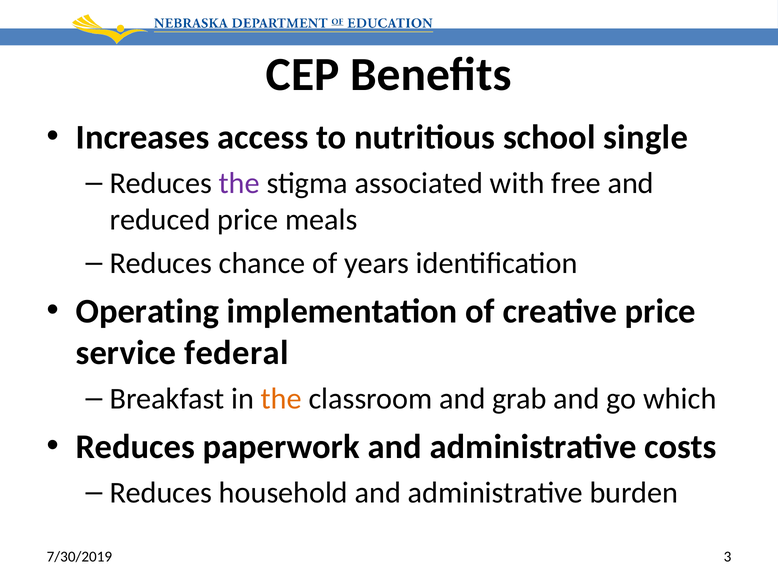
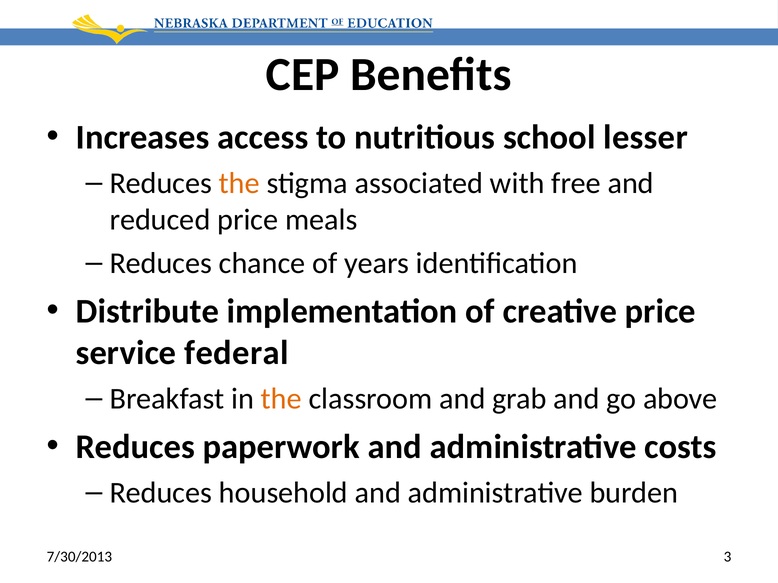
single: single -> lesser (646, 137)
the colour: purple -> orange (239, 183)
Operating: Operating -> Distribute (147, 312)
which: which -> above (680, 399)
7/30/2019: 7/30/2019 -> 7/30/2013 (79, 557)
